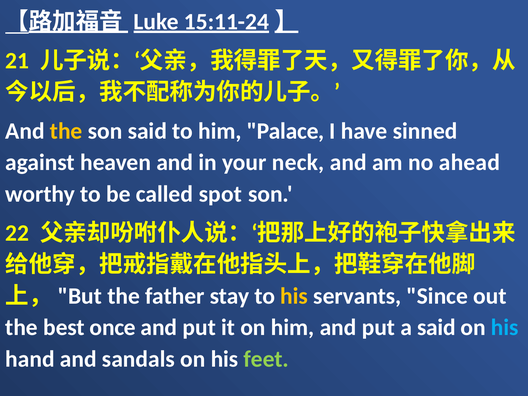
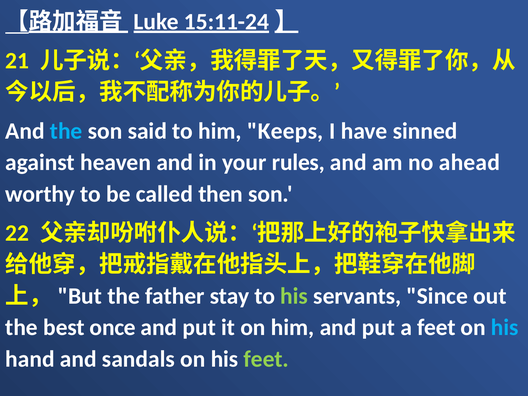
the colour: yellow -> light blue (66, 131)
Palace: Palace -> Keeps (285, 131)
neck: neck -> rules (298, 163)
spot: spot -> then (221, 194)
his colour: yellow -> light green (294, 296)
a said: said -> feet (436, 328)
